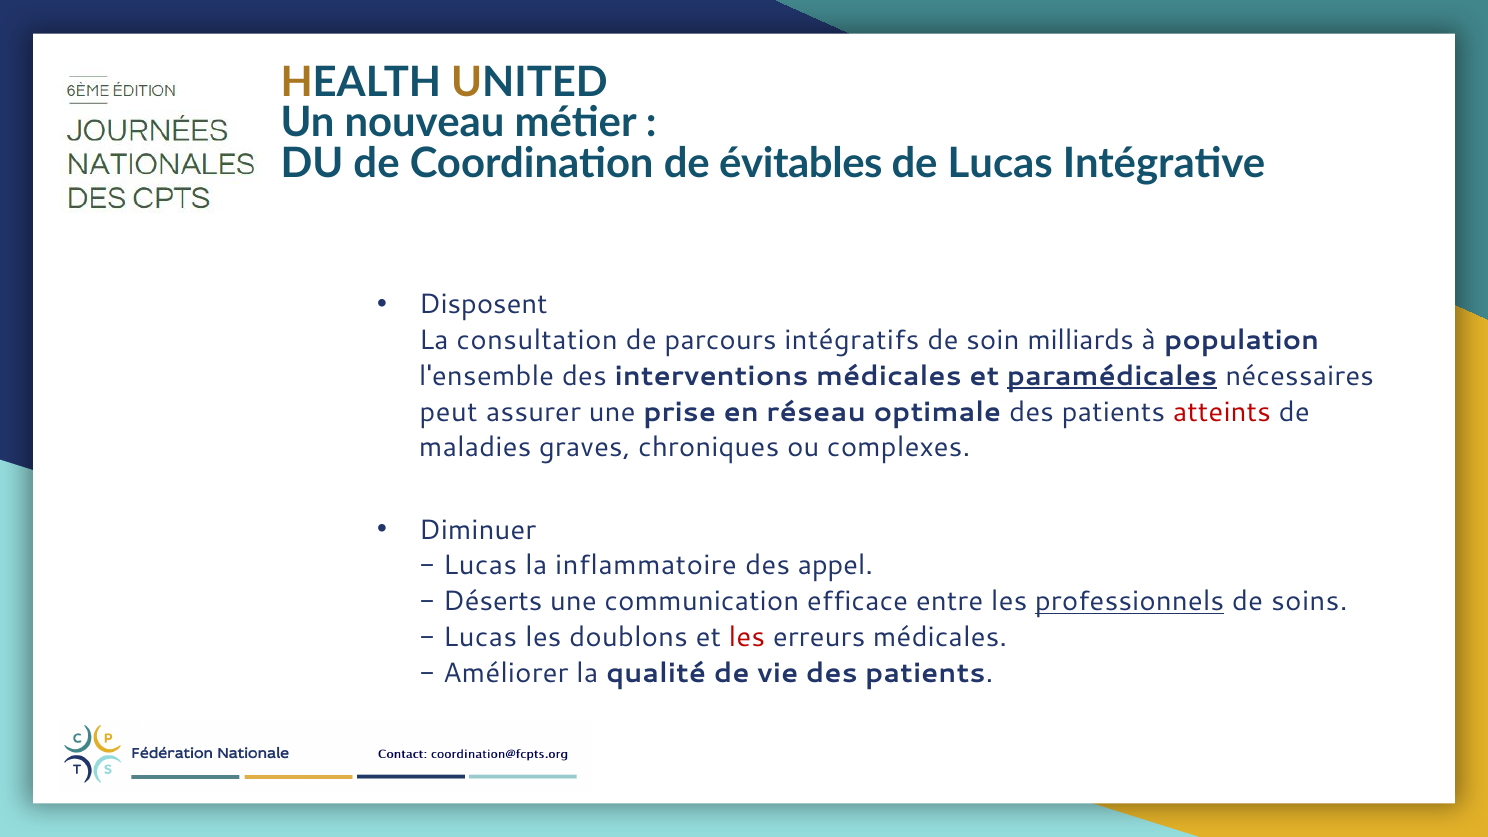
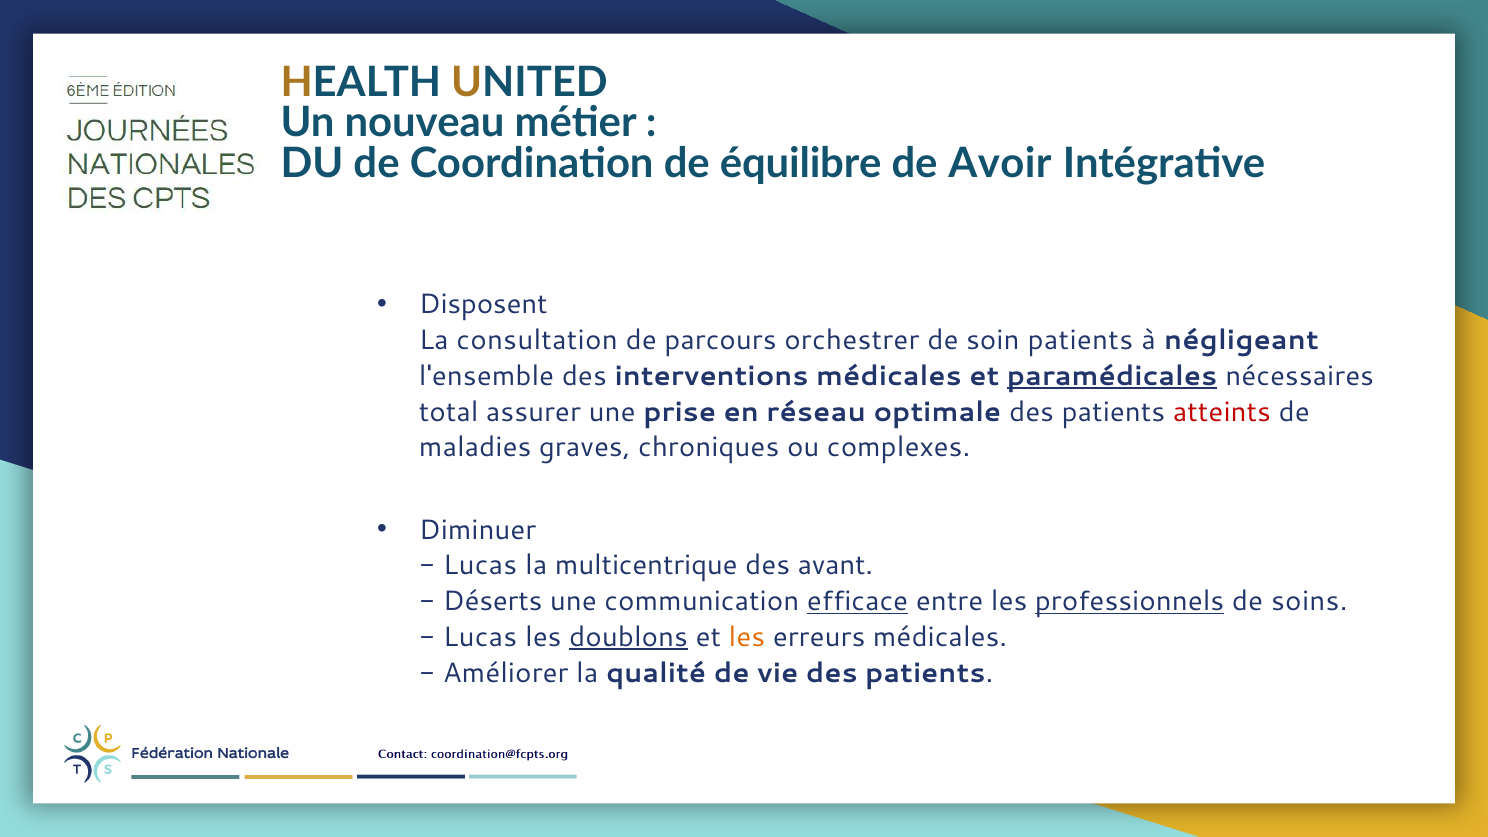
évitables: évitables -> équilibre (801, 164)
de Lucas: Lucas -> Avoir (1000, 164)
intégratifs: intégratifs -> orchestrer (852, 340)
soin milliards: milliards -> patients (1080, 340)
population: population -> négligeant (1242, 340)
peut: peut -> total (449, 412)
inflammatoire: inflammatoire -> multicentrique (646, 566)
appel: appel -> avant (835, 566)
efficace underline: none -> present (858, 602)
doublons underline: none -> present (629, 637)
les colour: red -> orange (747, 637)
